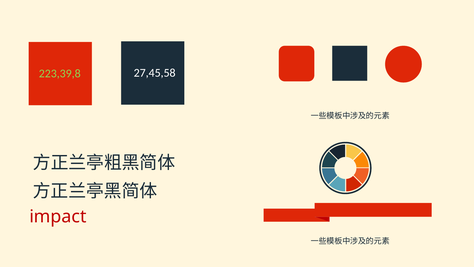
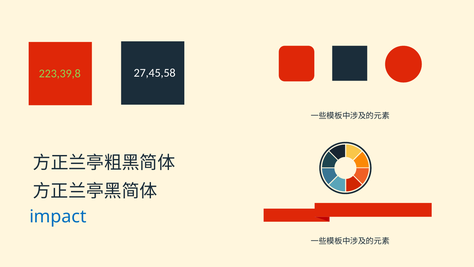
impact colour: red -> blue (58, 216)
